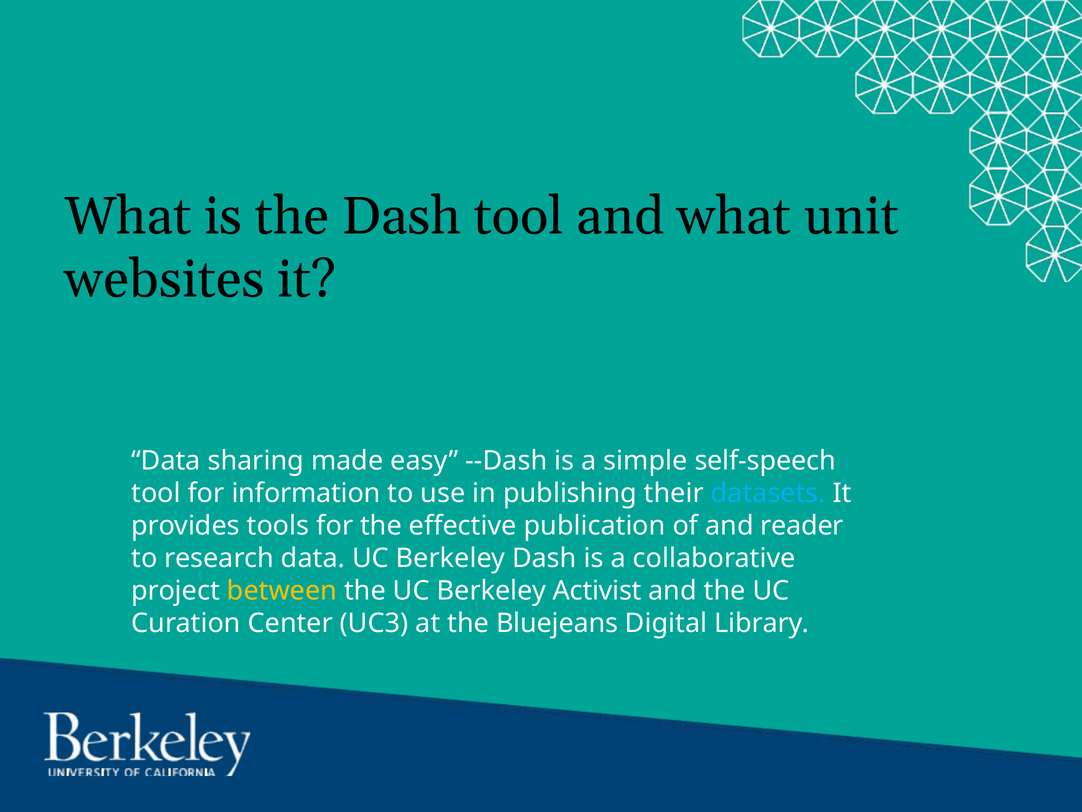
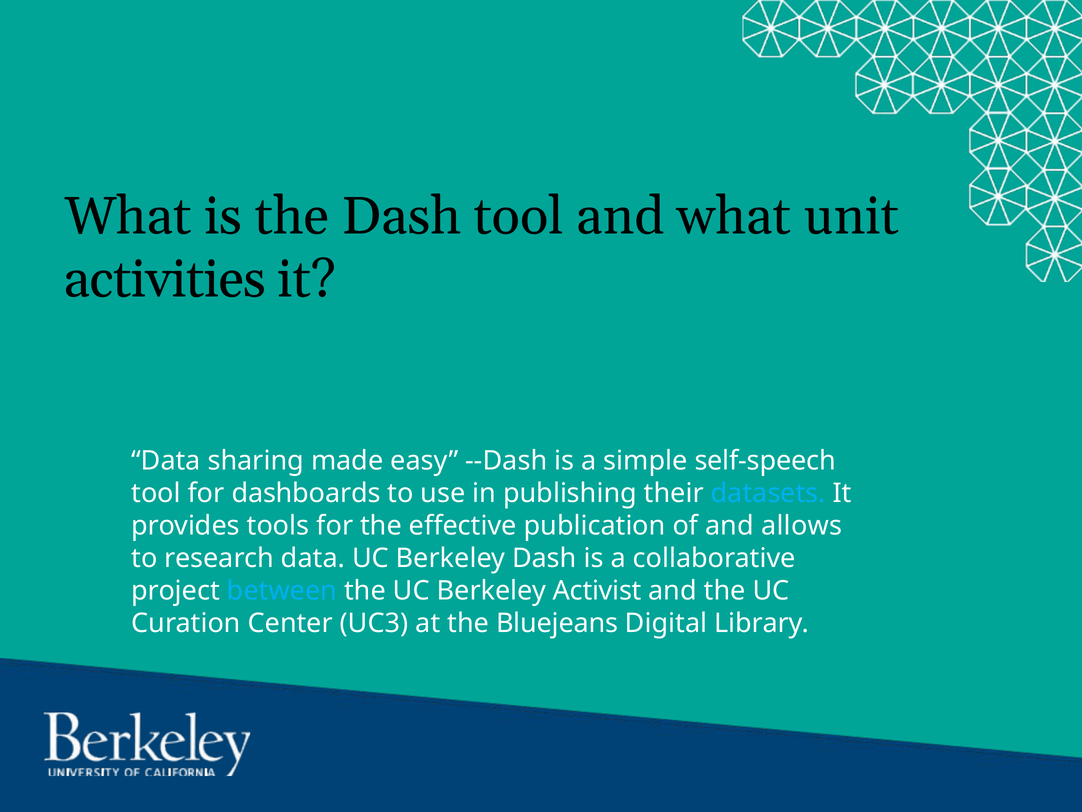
websites: websites -> activities (165, 279)
information: information -> dashboards (306, 493)
reader: reader -> allows (802, 525)
between colour: yellow -> light blue (282, 590)
